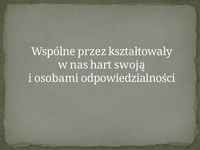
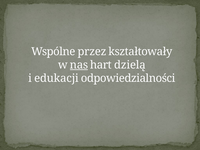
nas underline: none -> present (79, 65)
swoją: swoją -> dzielą (130, 65)
osobami: osobami -> edukacji (56, 78)
